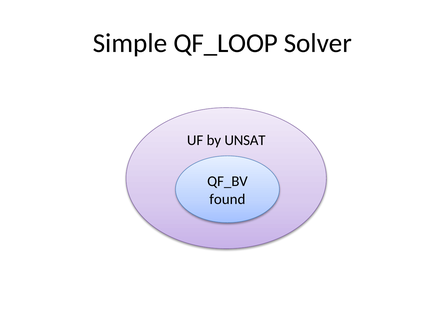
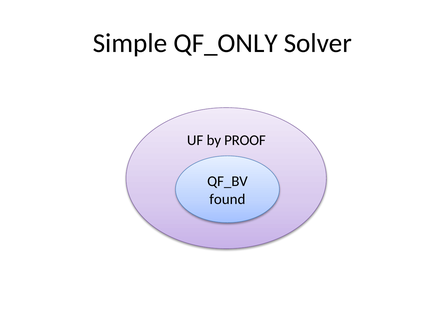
QF_LOOP: QF_LOOP -> QF_ONLY (226, 43)
UNSAT: UNSAT -> PROOF (245, 140)
